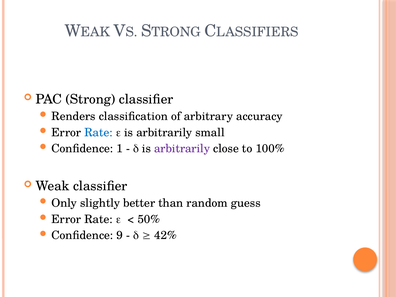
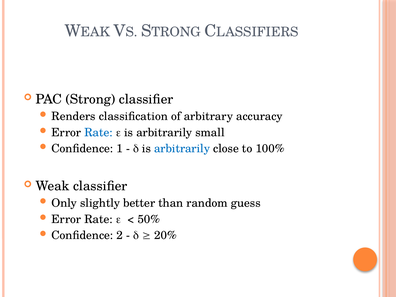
arbitrarily colour: purple -> blue (182, 149)
9: 9 -> 2 (120, 235)
42%: 42% -> 20% (165, 235)
